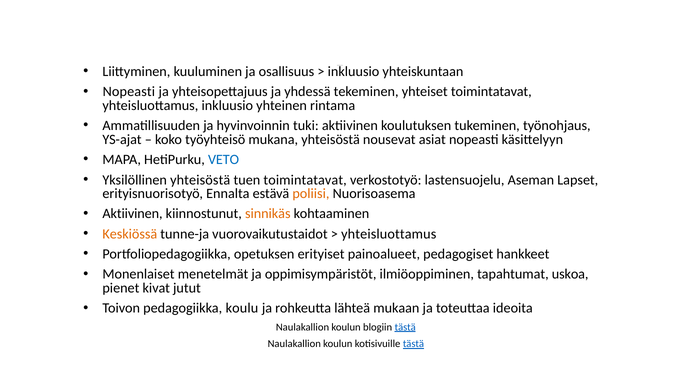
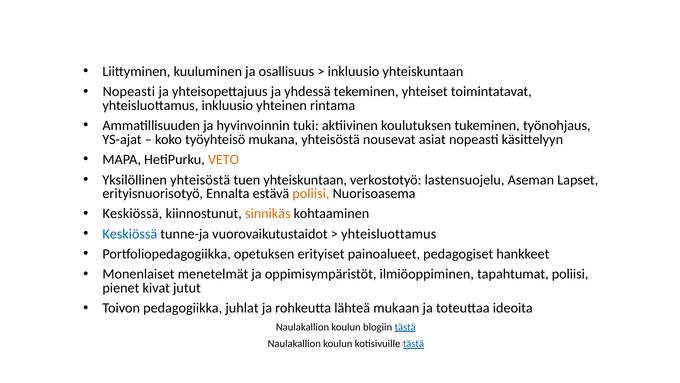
VETO colour: blue -> orange (224, 159)
tuen toimintatavat: toimintatavat -> yhteiskuntaan (305, 180)
Aktiivinen: Aktiivinen -> Keskiössä (132, 214)
Keskiössä colour: orange -> blue (130, 234)
tapahtumat uskoa: uskoa -> poliisi (570, 274)
pedagogiikka koulu: koulu -> juhlat (242, 308)
